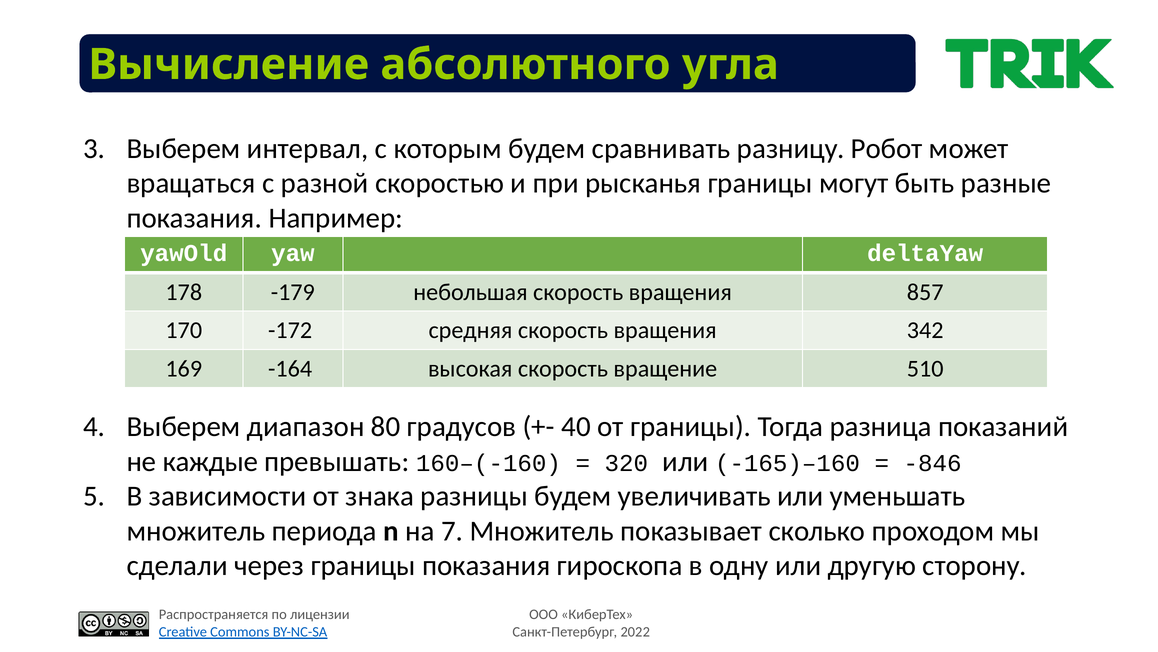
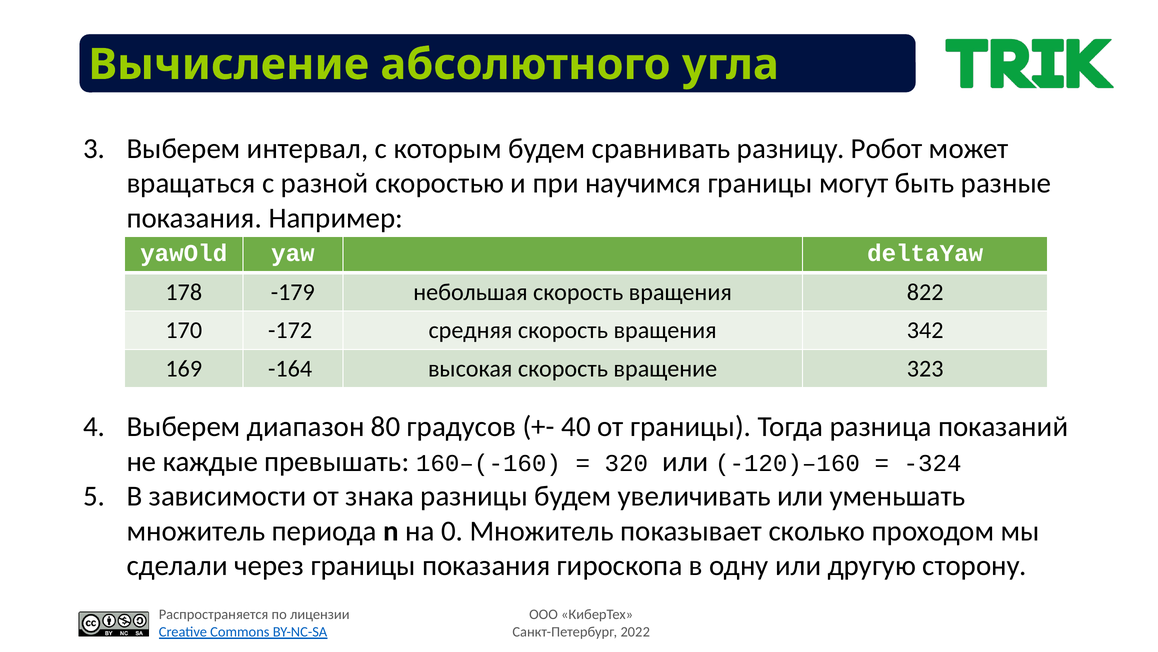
рысканья: рысканья -> научимся (643, 183)
857: 857 -> 822 (925, 292)
510: 510 -> 323 (925, 368)
-165)–160: -165)–160 -> -120)–160 (787, 463)
-846: -846 -> -324 (933, 463)
7: 7 -> 0 (452, 531)
